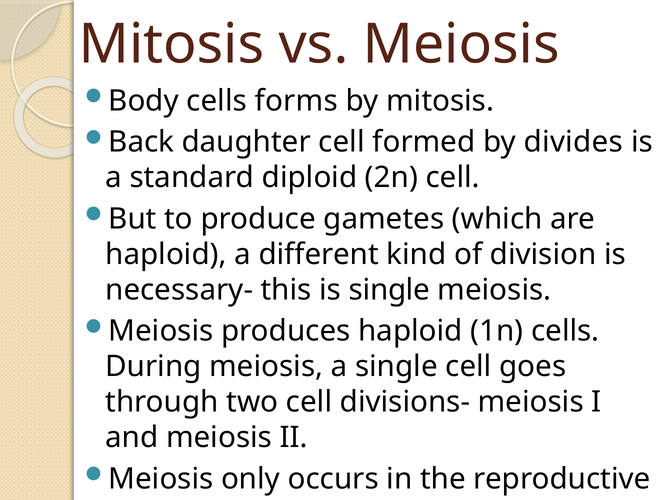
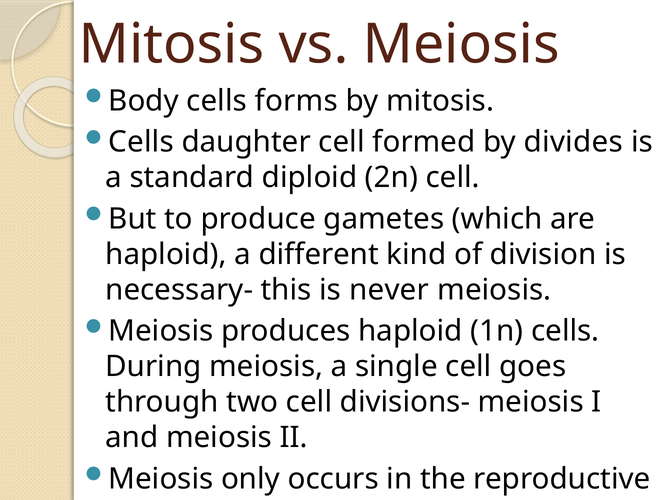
Back: Back -> Cells (141, 142)
is single: single -> never (389, 290)
